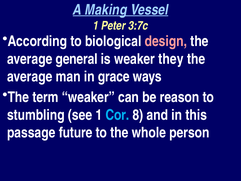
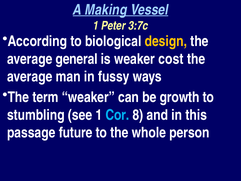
design colour: pink -> yellow (166, 41)
they: they -> cost (171, 59)
grace: grace -> fussy (114, 77)
reason: reason -> growth (180, 97)
